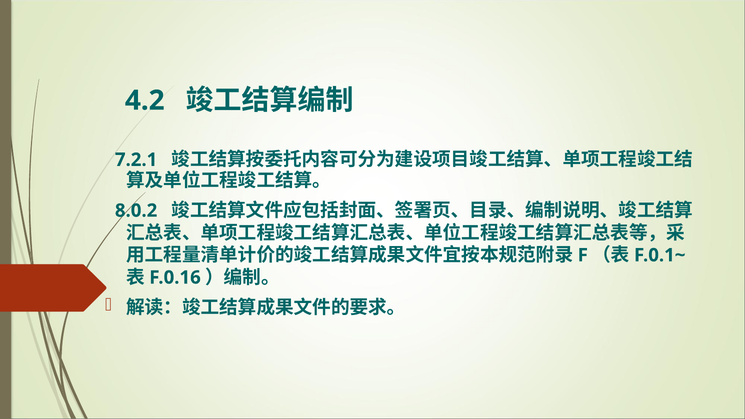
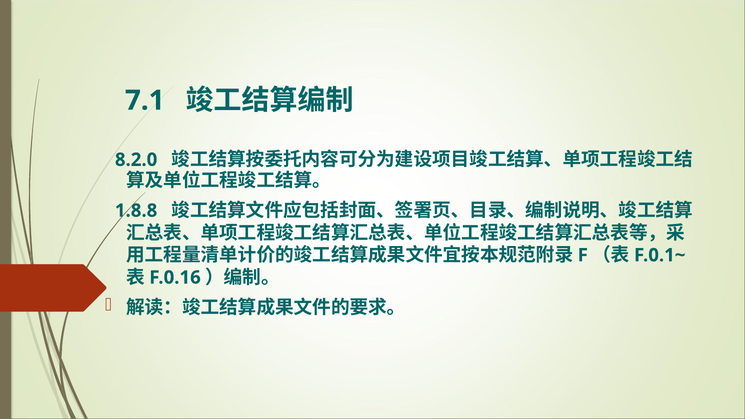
4.2: 4.2 -> 7.1 (145, 100)
7.2.1: 7.2.1 -> 8.2.0 (136, 160)
8.0.2: 8.0.2 -> 1.8.8 (136, 211)
